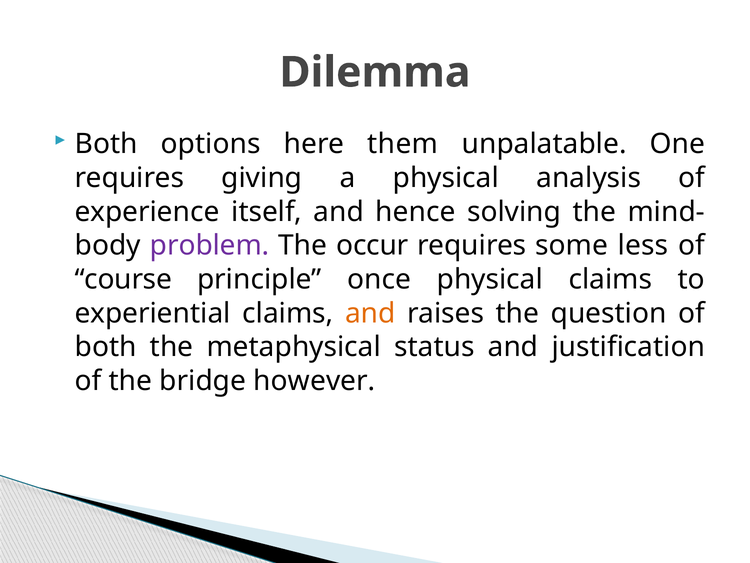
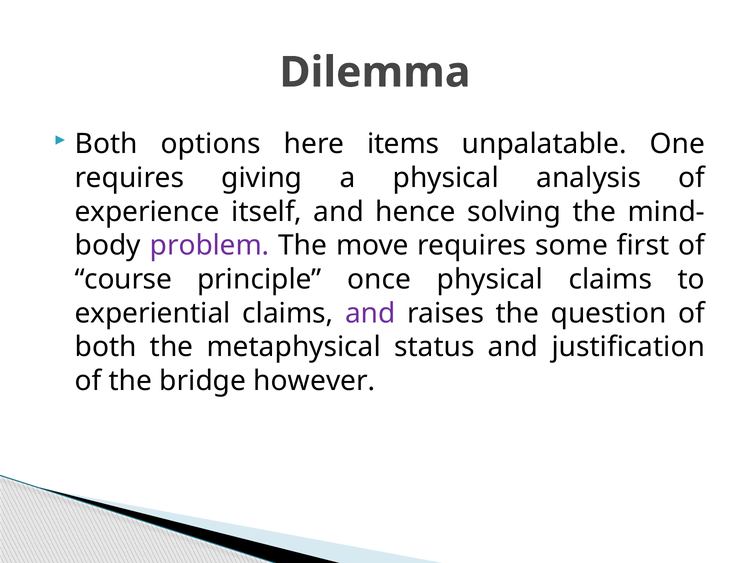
them: them -> items (403, 144)
occur: occur -> move (372, 245)
less: less -> first (643, 245)
and colour: orange -> purple (370, 313)
